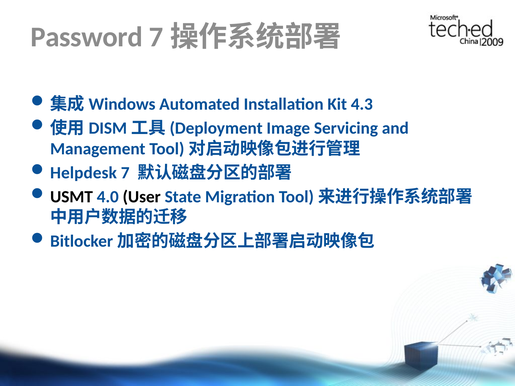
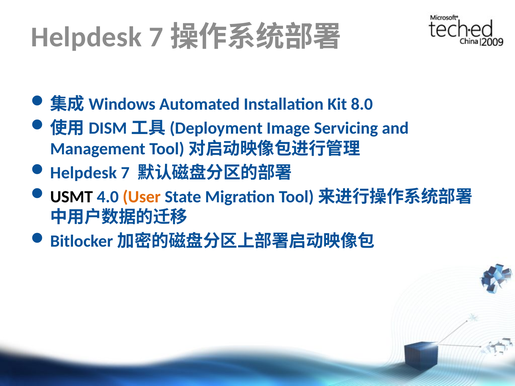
Password: Password -> Helpdesk (86, 37)
4.3: 4.3 -> 8.0 (362, 104)
User colour: black -> orange (142, 197)
